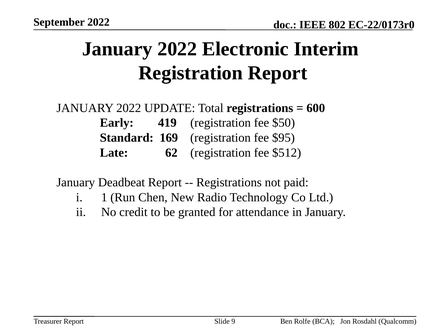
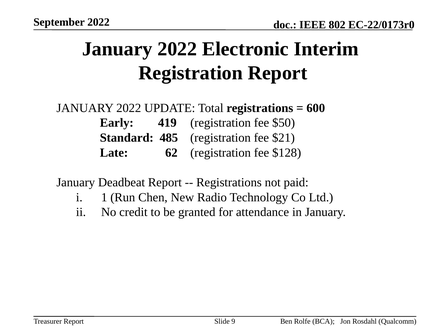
169: 169 -> 485 (169, 137)
$95: $95 -> $21 (283, 137)
$512: $512 -> $128 (287, 152)
